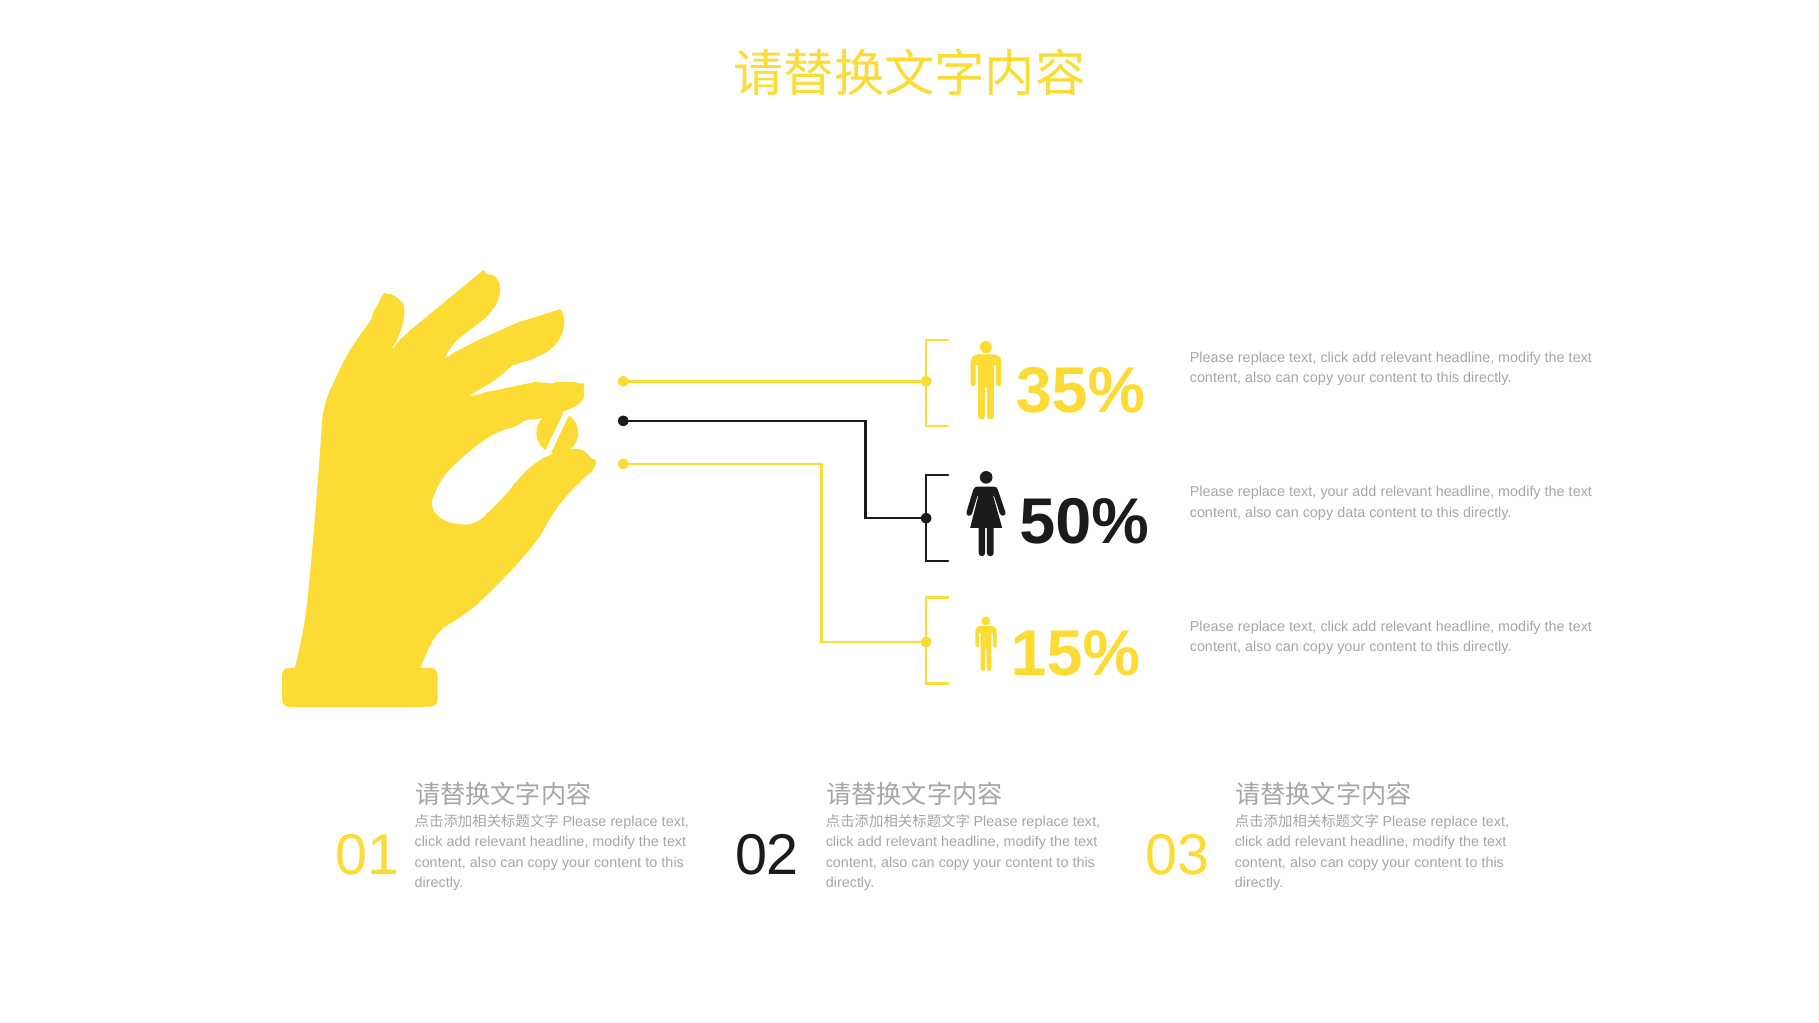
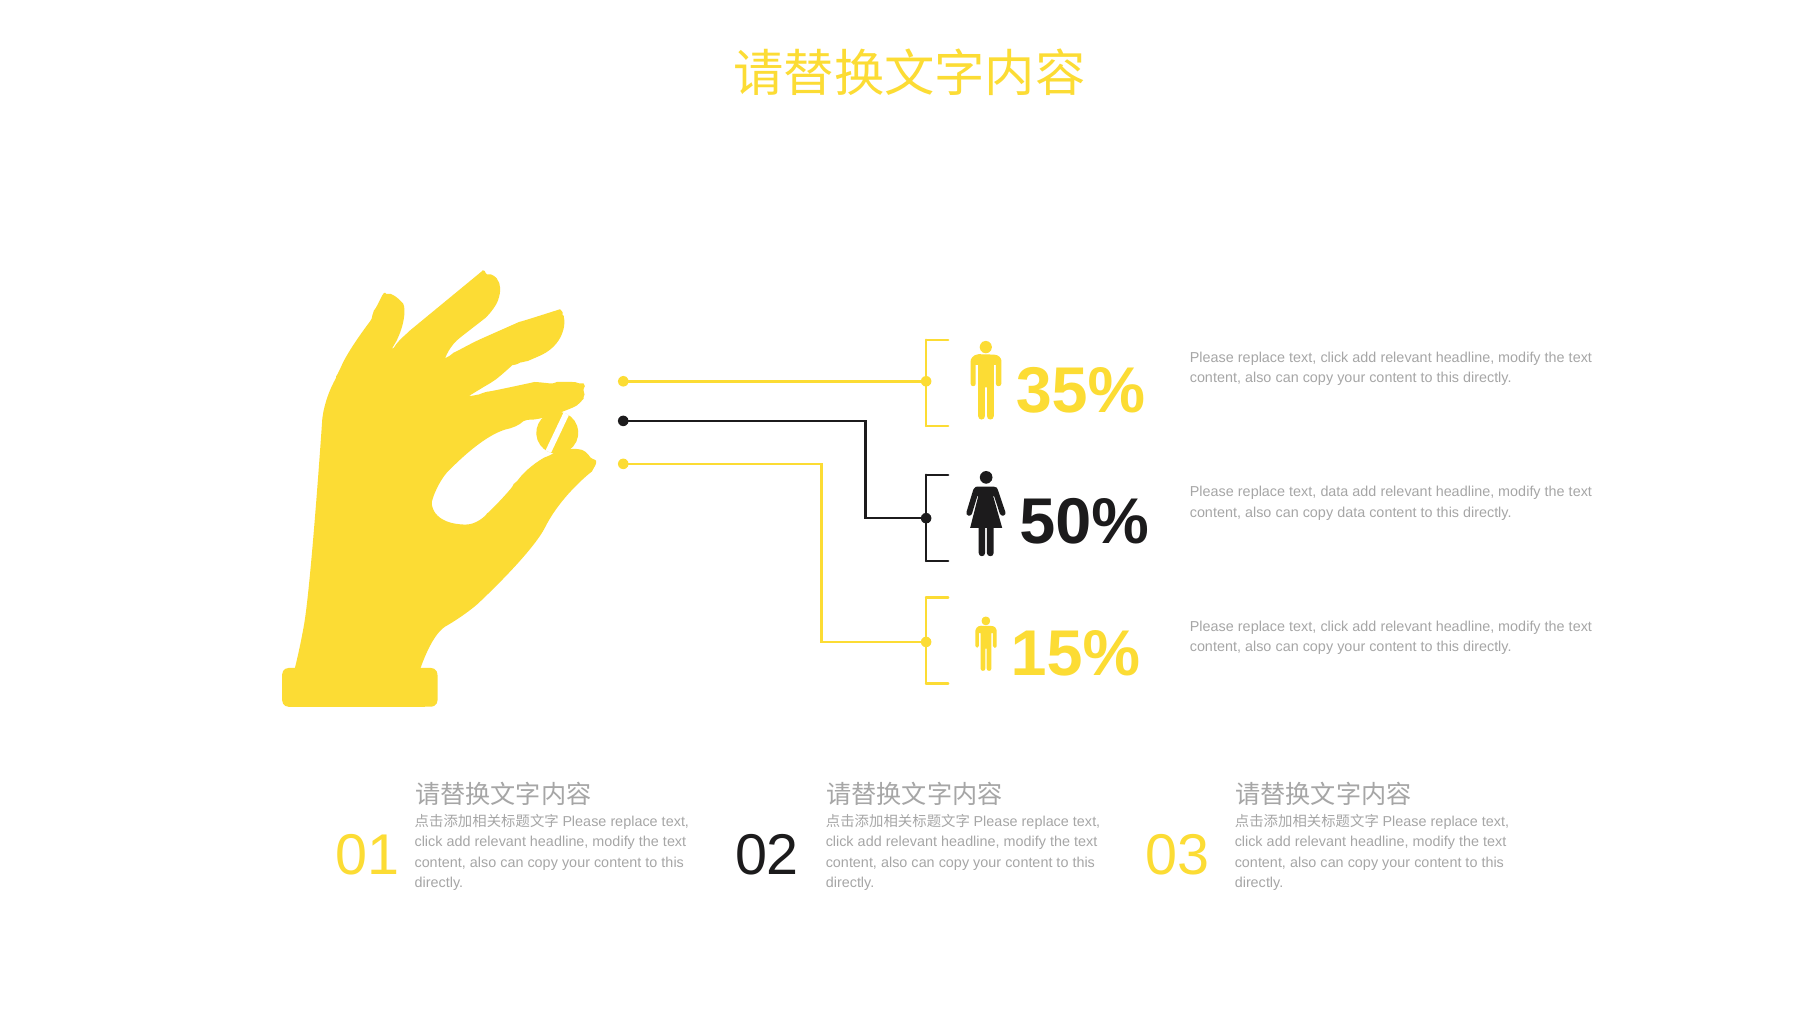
text your: your -> data (1334, 492)
